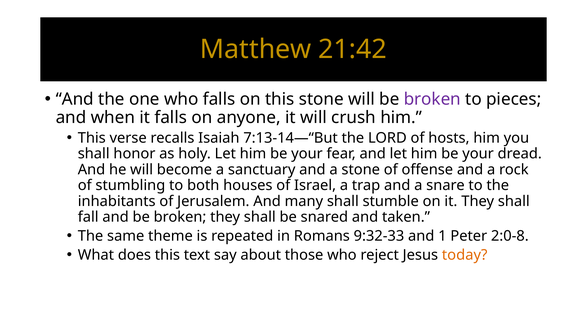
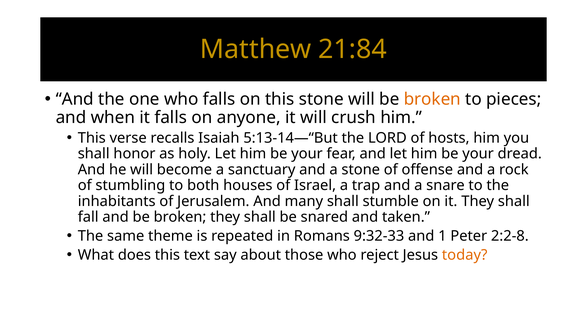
21:42: 21:42 -> 21:84 (353, 49)
broken colour: purple -> orange (432, 99)
7:13-14—“But: 7:13-14—“But -> 5:13-14—“But (291, 138)
2:0-8: 2:0-8 -> 2:2-8 (510, 236)
